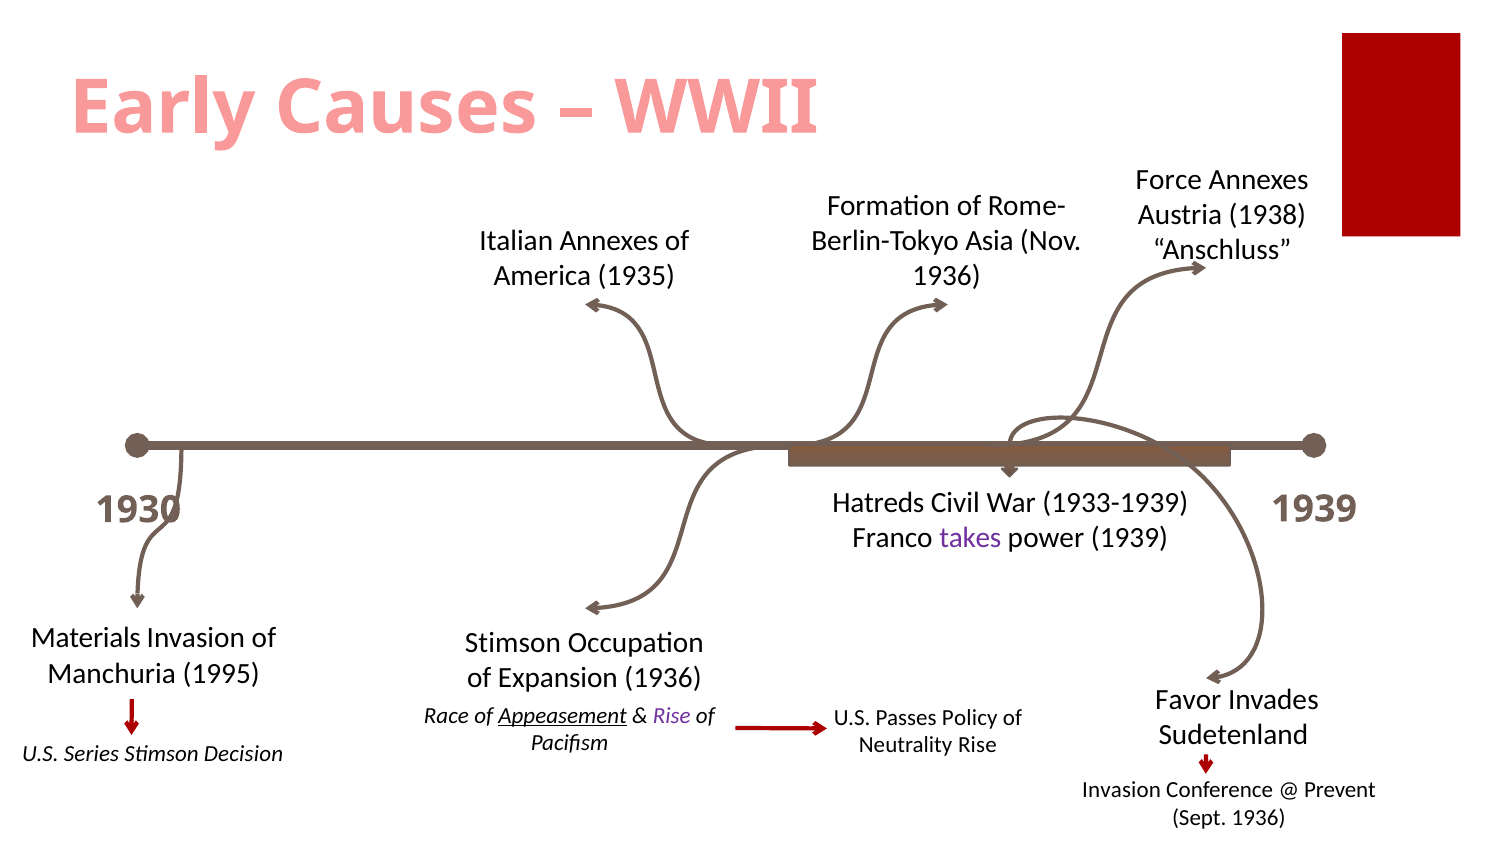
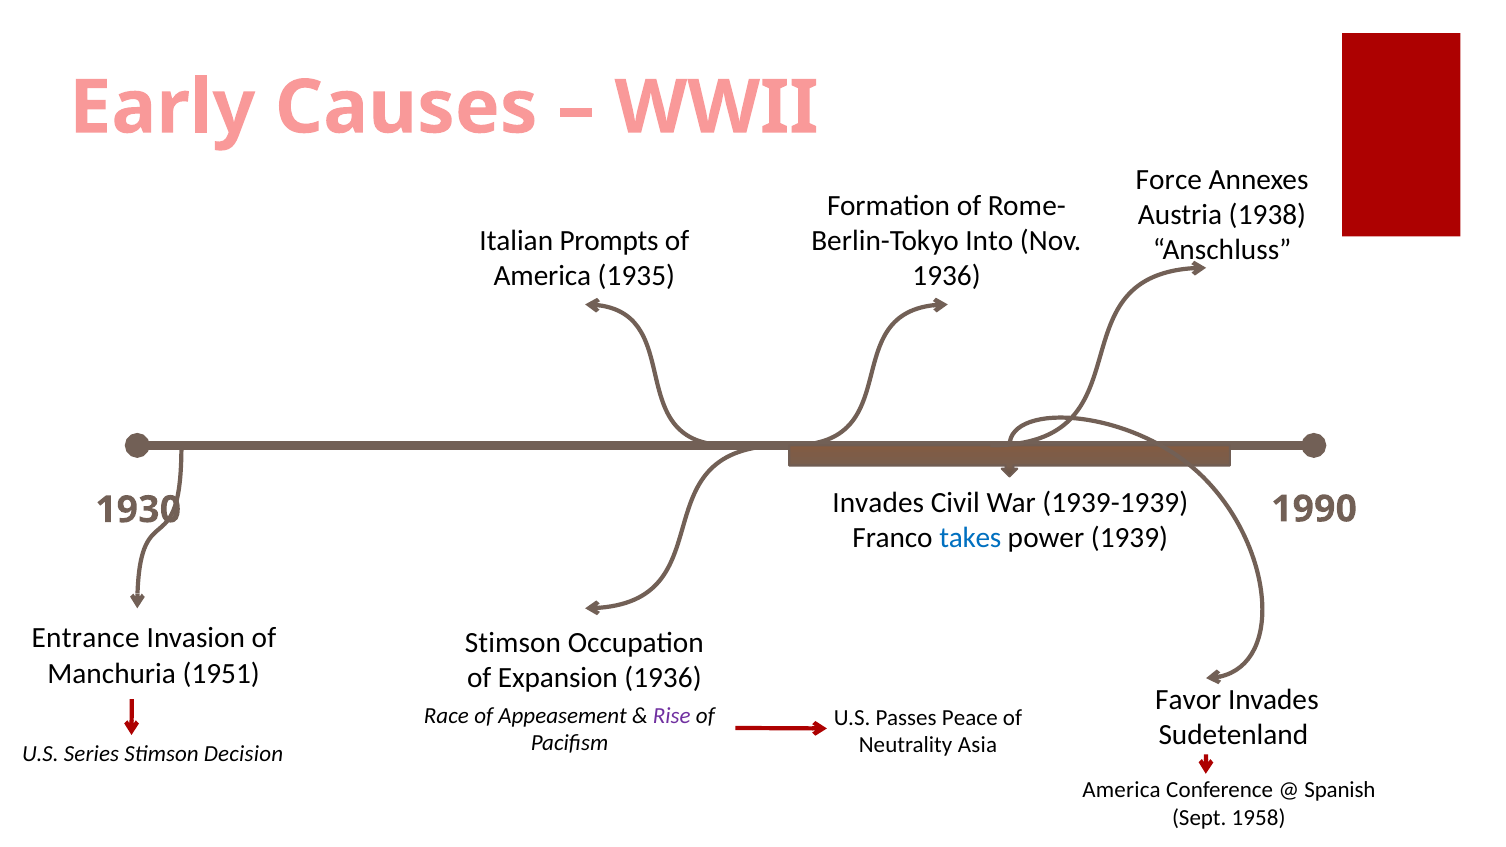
Asia: Asia -> Into (989, 241)
Italian Annexes: Annexes -> Prompts (609, 241)
Hatreds: Hatreds -> Invades (878, 503)
1933-1939: 1933-1939 -> 1939-1939 (1115, 503)
1939: 1939 -> 1990 (1314, 509)
takes colour: purple -> blue (970, 538)
Materials: Materials -> Entrance (86, 638)
1995: 1995 -> 1951 (221, 674)
Appeasement underline: present -> none (563, 716)
Policy: Policy -> Peace (970, 718)
Neutrality Rise: Rise -> Asia (977, 745)
Invasion: Invasion -> America (1122, 790)
Prevent: Prevent -> Spanish (1340, 790)
Sept 1936: 1936 -> 1958 (1259, 818)
